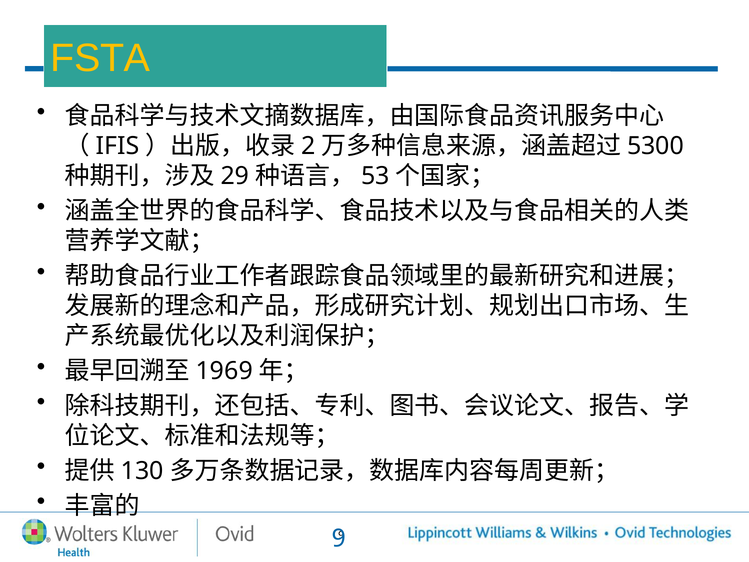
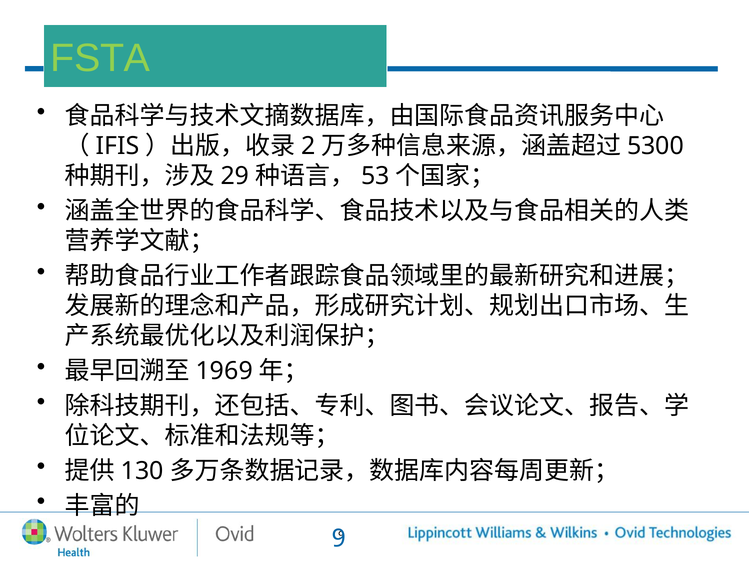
FSTA colour: yellow -> light green (100, 58)
